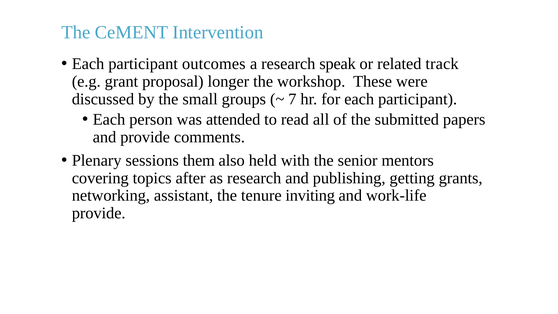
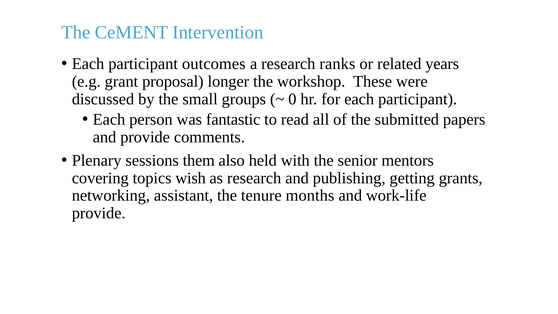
speak: speak -> ranks (337, 64)
track: track -> years (442, 64)
7: 7 -> 0 (292, 99)
attended: attended -> fantastic (233, 119)
after: after -> wish (191, 178)
inviting: inviting -> months (310, 196)
